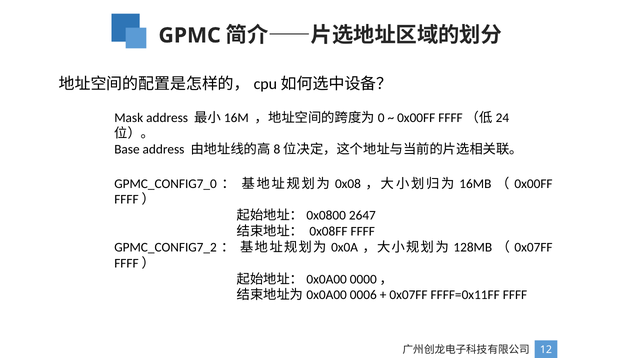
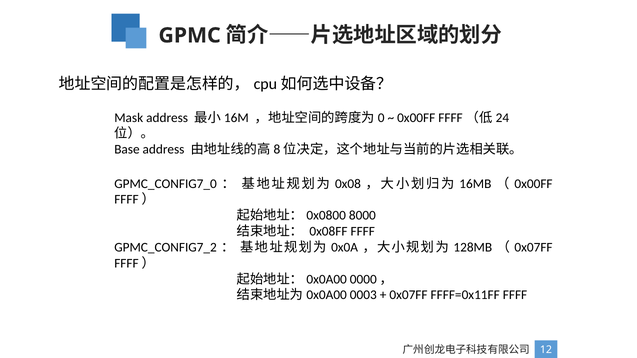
2647: 2647 -> 8000 (362, 216)
0006: 0006 -> 0003 (363, 295)
